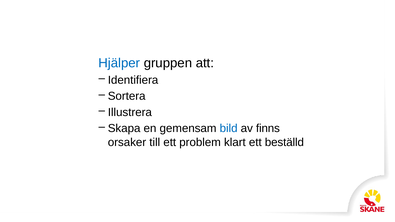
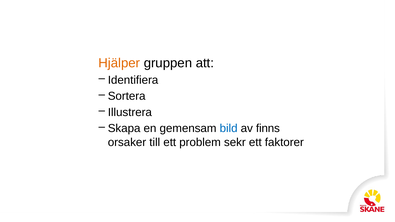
Hjälper colour: blue -> orange (119, 63)
klart: klart -> sekr (235, 142)
beställd: beställd -> faktorer (284, 142)
